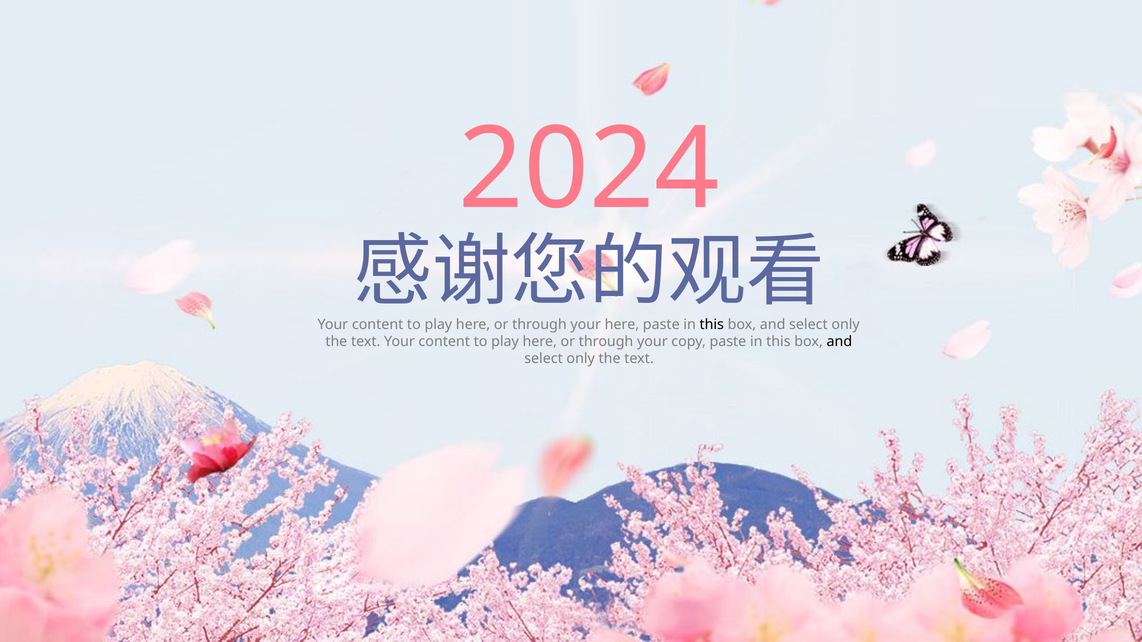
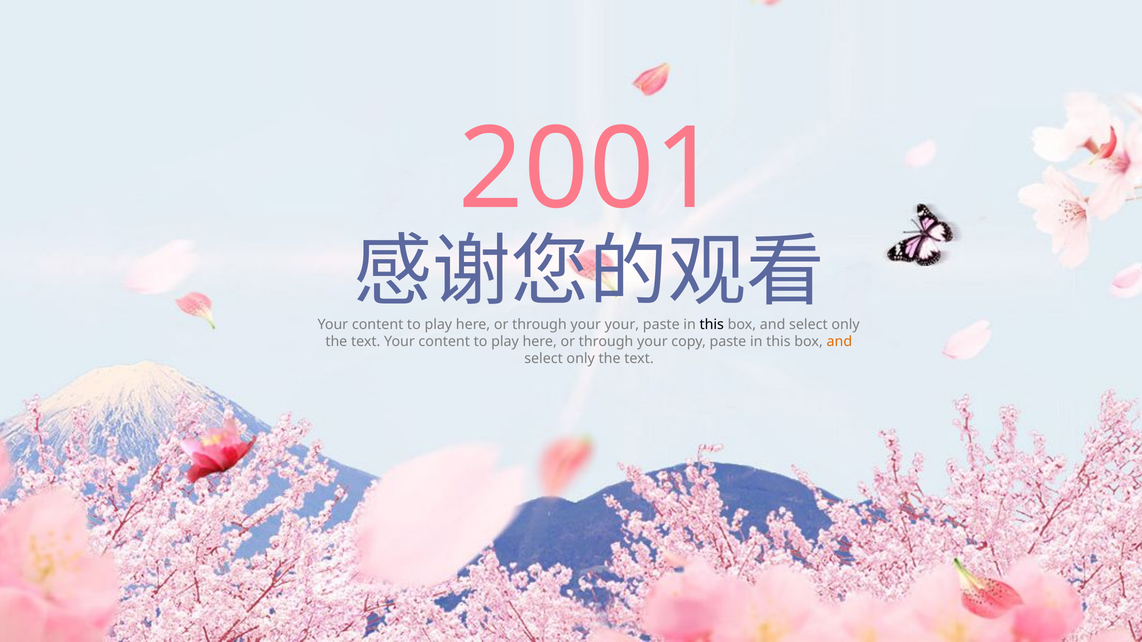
2024: 2024 -> 2001 (589, 170)
your here: here -> your (622, 325)
and colour: black -> orange (839, 342)
